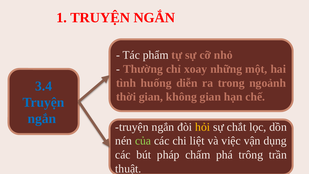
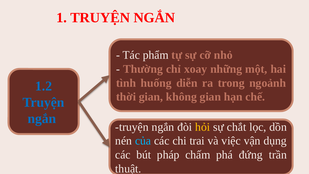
3.4: 3.4 -> 1.2 (44, 86)
của colour: light green -> light blue (143, 141)
liệt: liệt -> trai (197, 141)
trông: trông -> đứng (251, 155)
